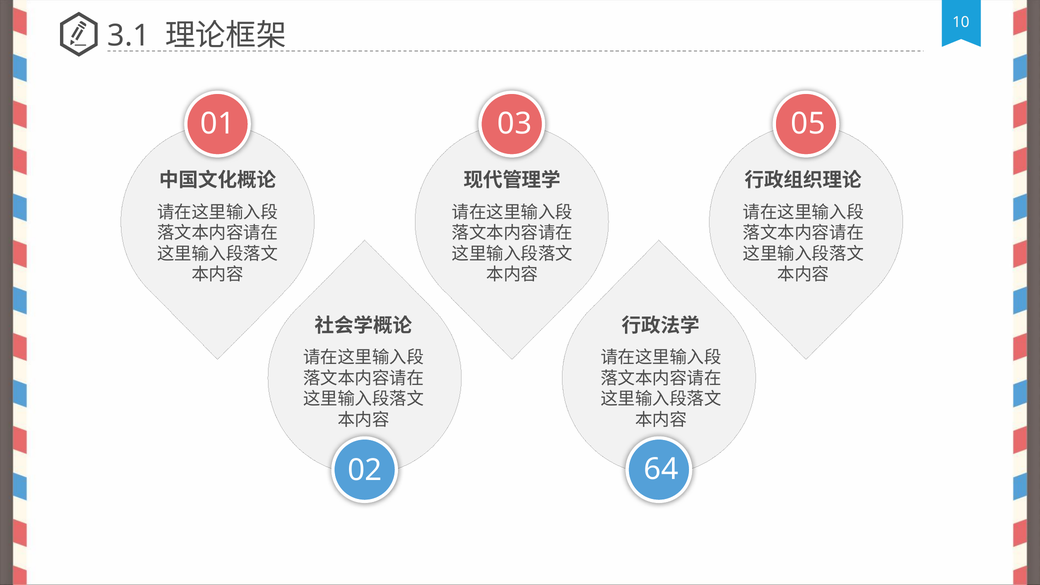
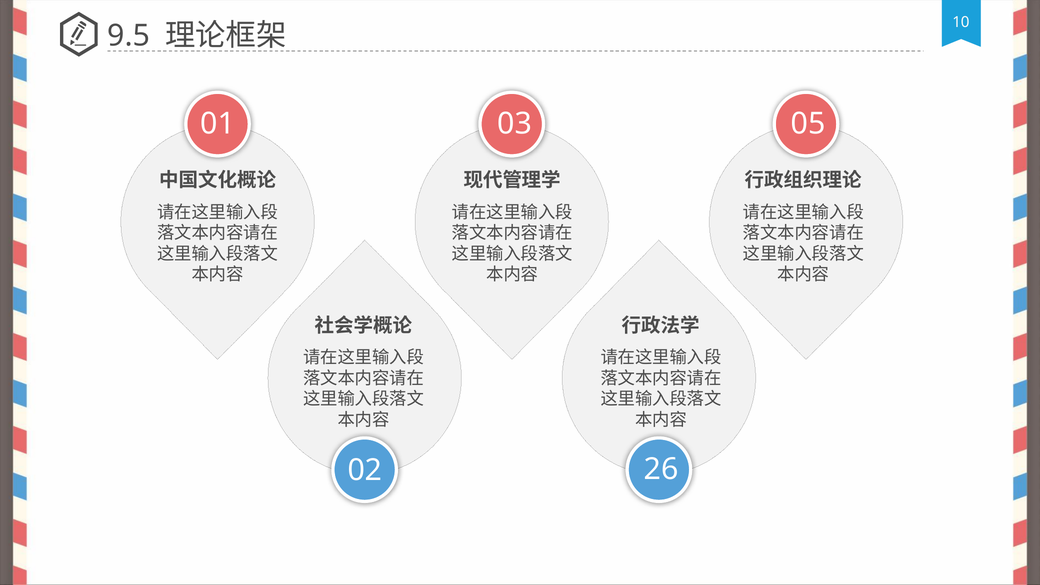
3.1: 3.1 -> 9.5 (129, 36)
64: 64 -> 26 (661, 469)
